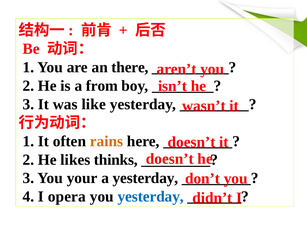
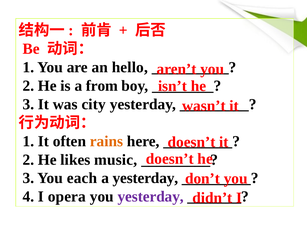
there: there -> hello (130, 67)
like: like -> city (94, 104)
thinks: thinks -> music (116, 159)
your: your -> each (82, 178)
yesterday colour: blue -> purple (151, 196)
